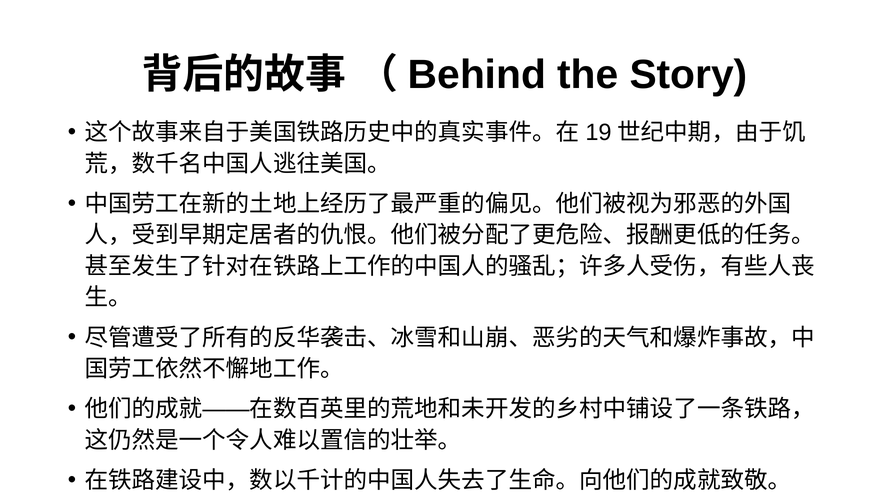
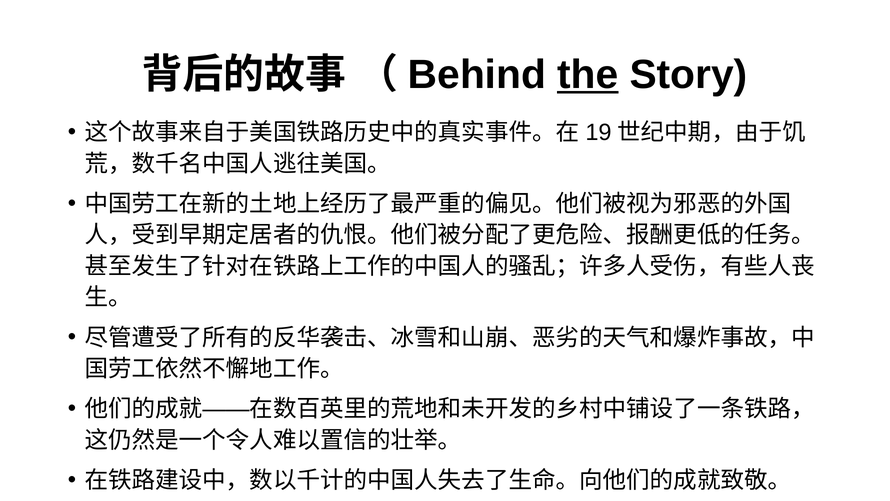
the underline: none -> present (588, 75)
